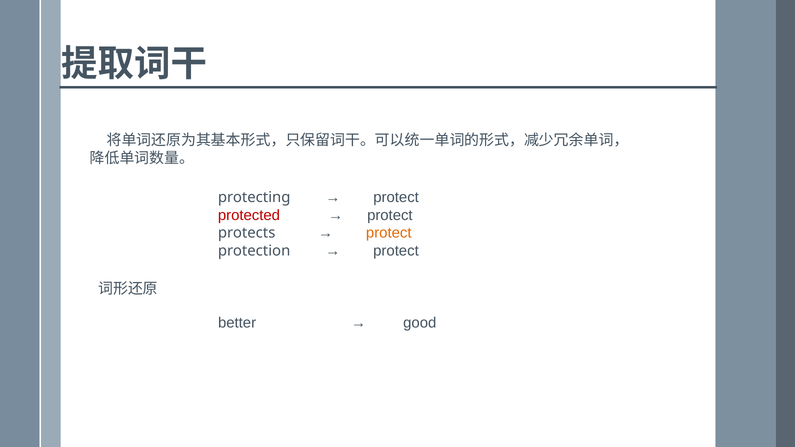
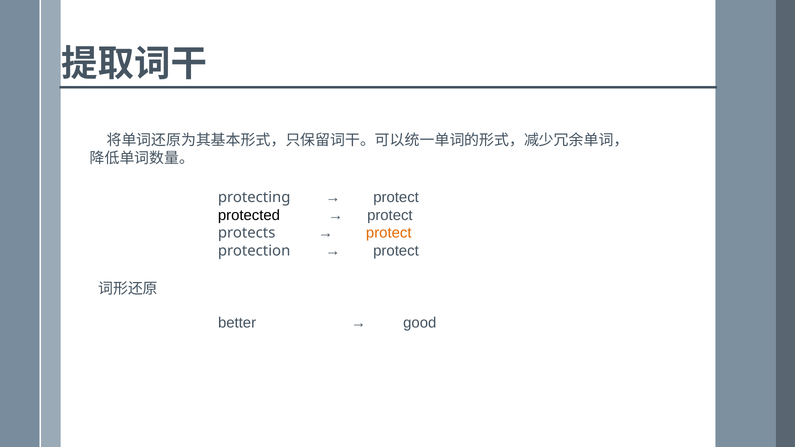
protected colour: red -> black (249, 215)
